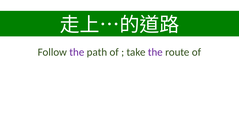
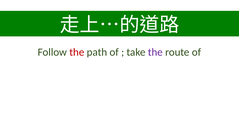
the colour: purple -> red (77, 52)
